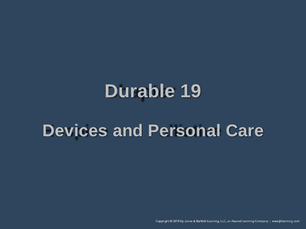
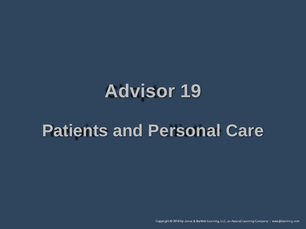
Durable: Durable -> Advisor (140, 92)
Devices: Devices -> Patients (75, 131)
